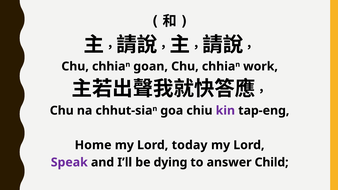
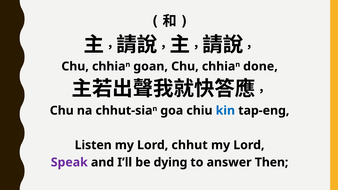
work: work -> done (260, 66)
kin colour: purple -> blue (225, 111)
Home: Home -> Listen (93, 145)
today: today -> chhut (190, 145)
Child: Child -> Then (272, 162)
